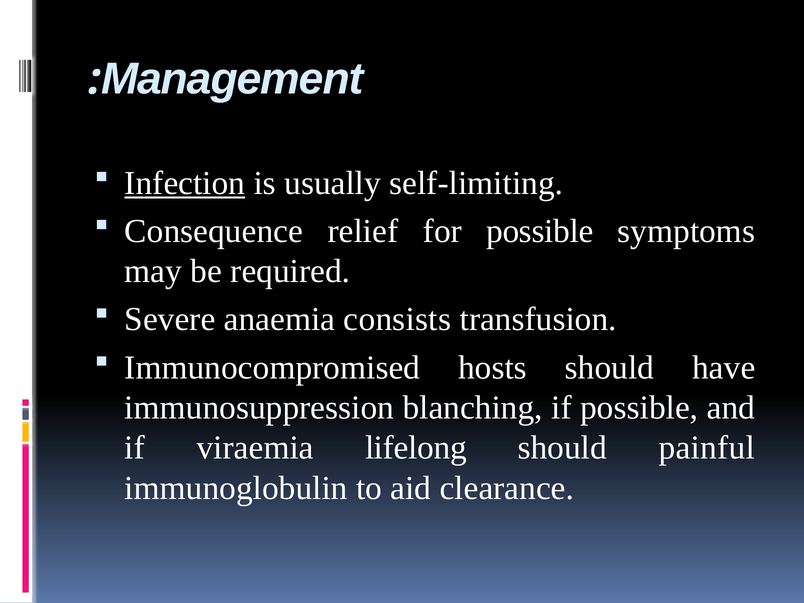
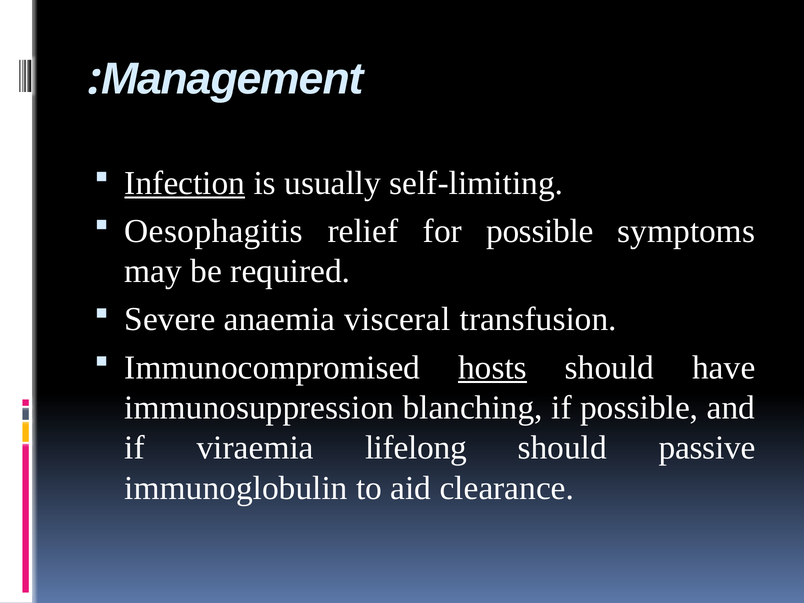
Consequence: Consequence -> Oesophagitis (214, 231)
consists: consists -> visceral (397, 319)
hosts underline: none -> present (493, 367)
painful: painful -> passive (707, 448)
